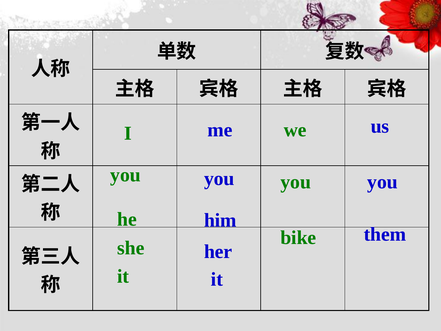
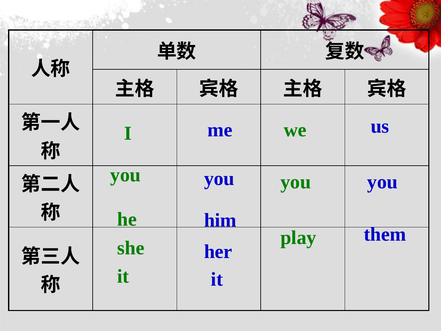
bike: bike -> play (298, 237)
